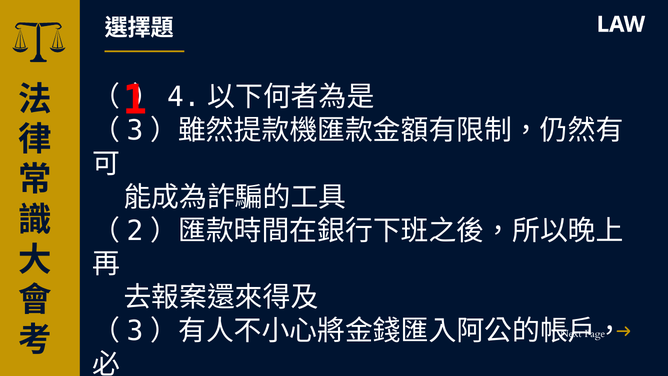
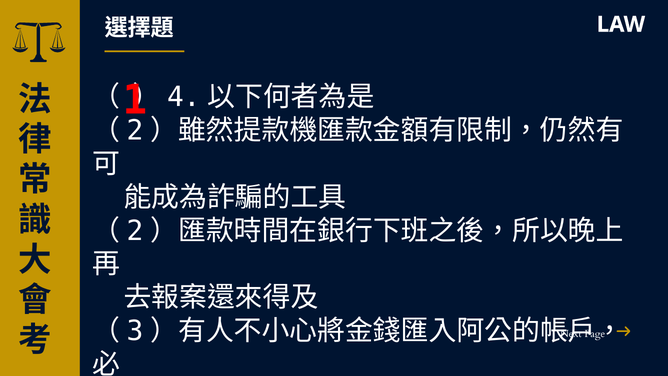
3: 3 -> 2 (135, 130)
